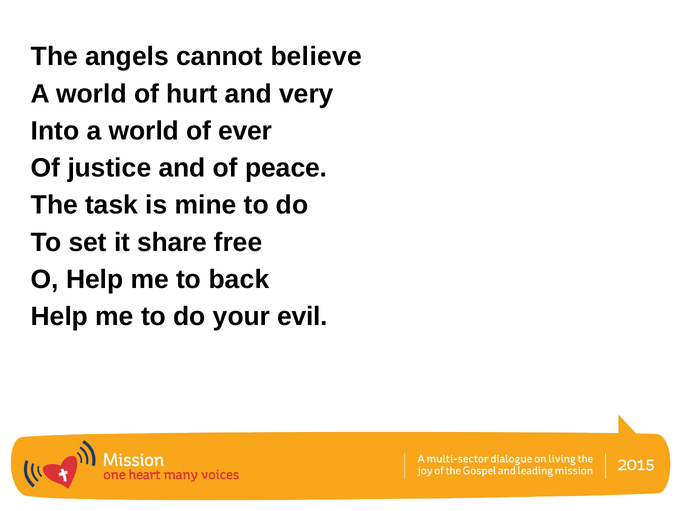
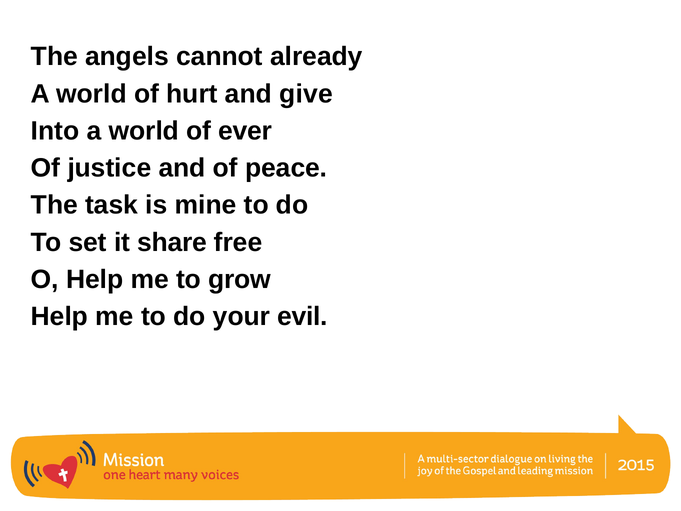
believe: believe -> already (316, 57)
very: very -> give (306, 94)
back: back -> grow (239, 279)
